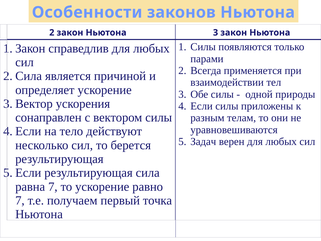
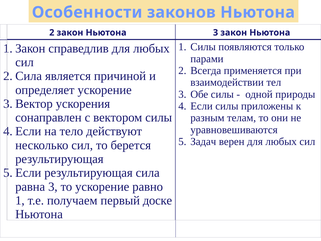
равна 7: 7 -> 3 (53, 186)
7: 7 -> 1 (20, 200)
точка: точка -> доске (157, 200)
